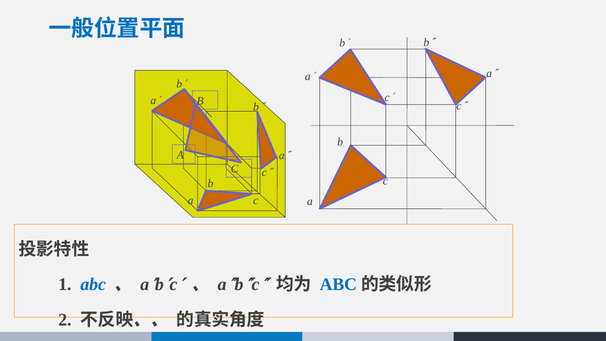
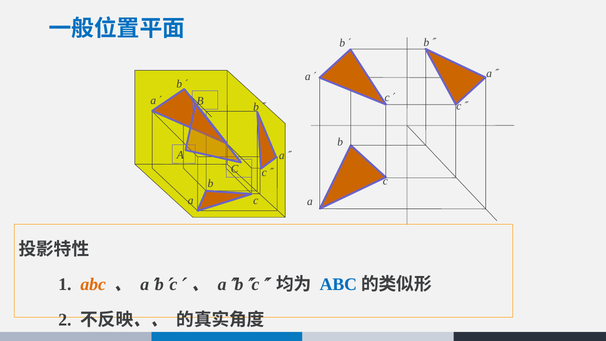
abc colour: blue -> orange (93, 284)
